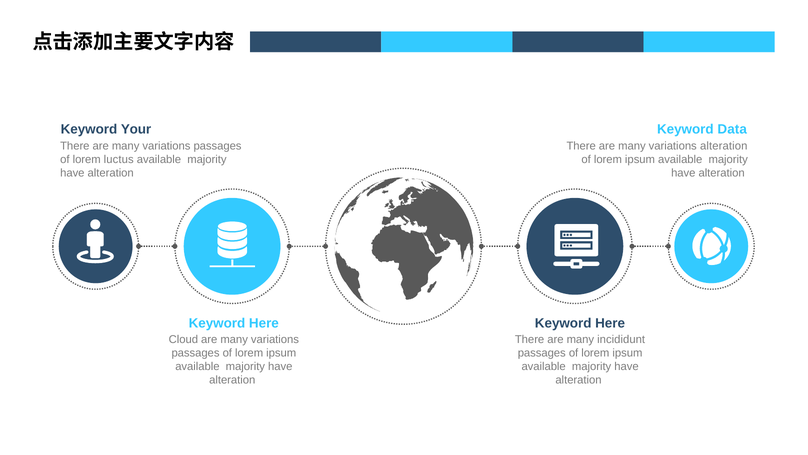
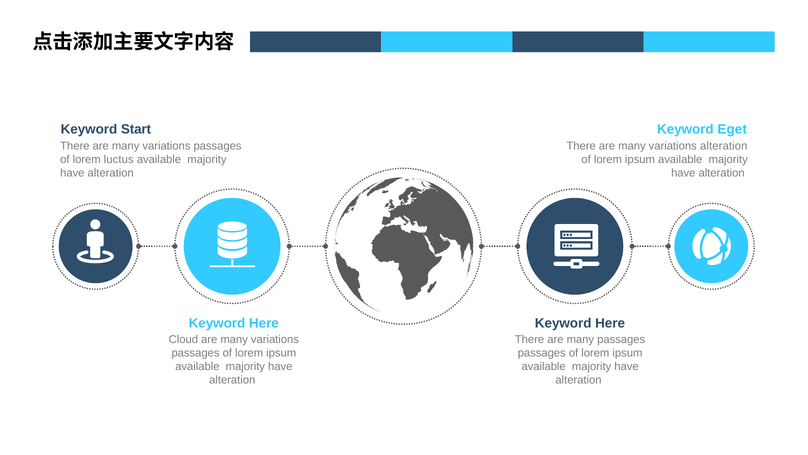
Your: Your -> Start (136, 129)
Data: Data -> Eget (732, 129)
many incididunt: incididunt -> passages (621, 339)
